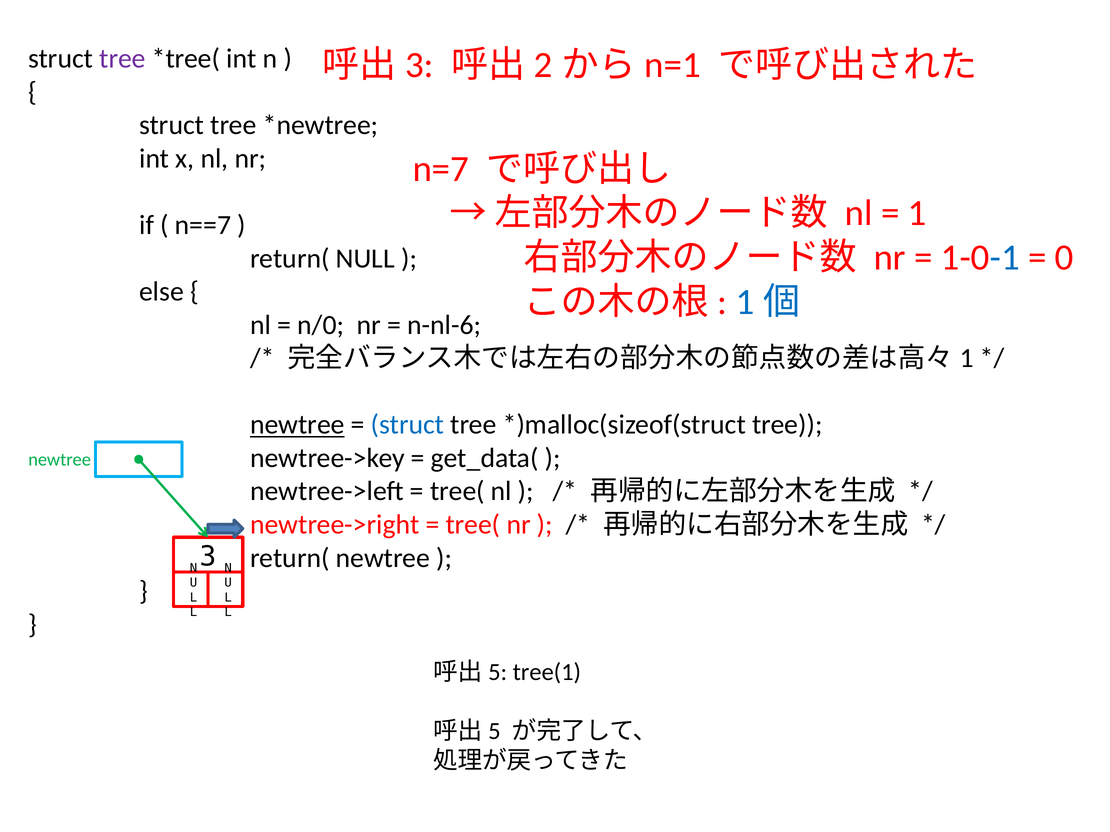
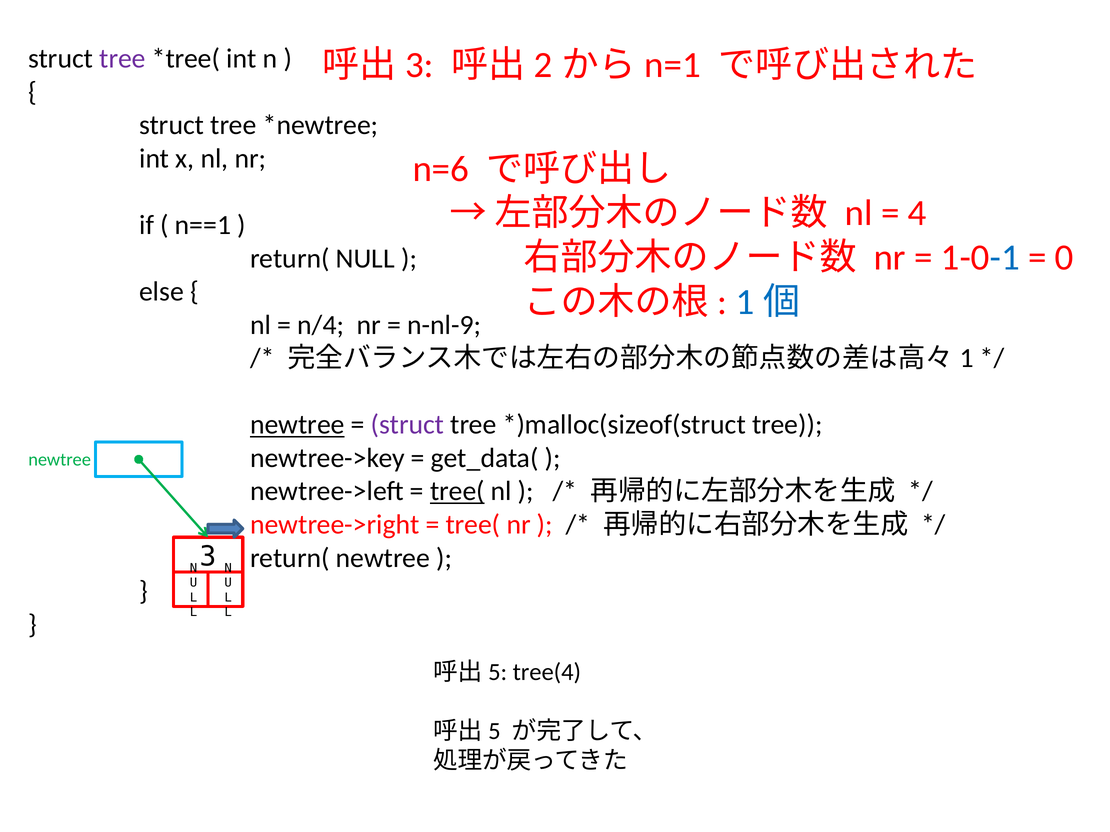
n=7: n=7 -> n=6 (441, 169)
1: 1 -> 4 (917, 213)
n==7: n==7 -> n==1 (203, 225)
n/0: n/0 -> n/4 (321, 325)
n-nl-6: n-nl-6 -> n-nl-9 (444, 325)
struct colour: blue -> purple (407, 425)
tree( underline: none -> present (457, 492)
tree(1: tree(1 -> tree(4 (547, 672)
